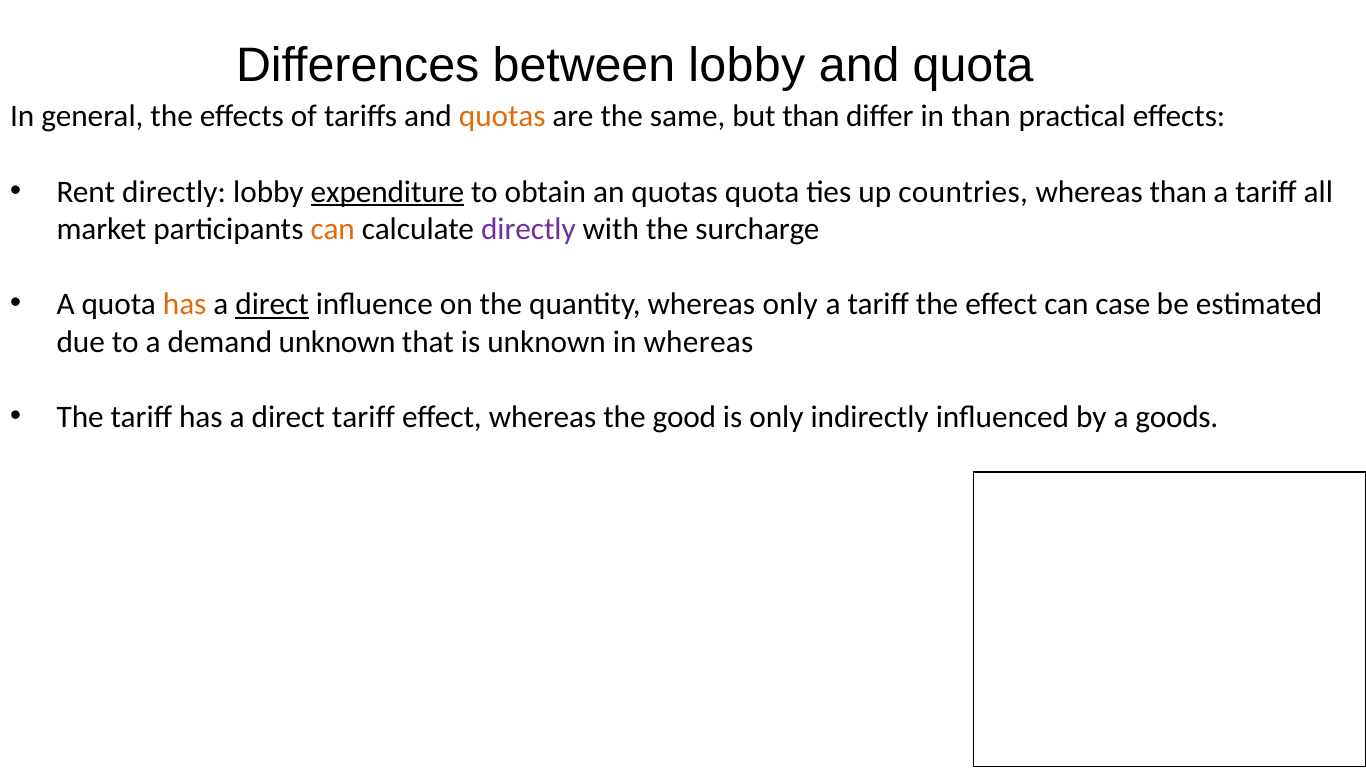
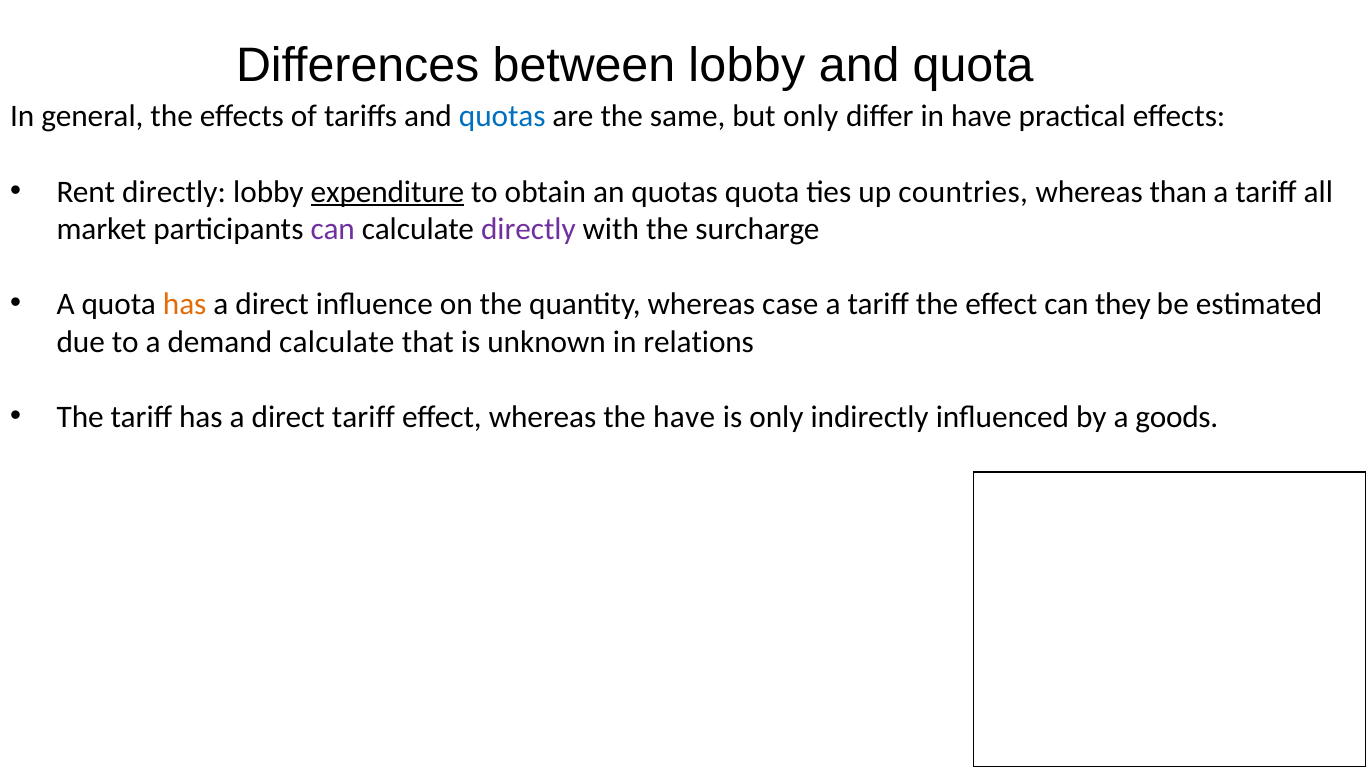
quotas colour: orange -> blue (502, 117)
but than: than -> only (811, 117)
in than: than -> have (981, 117)
can colour: orange -> purple (333, 229)
direct underline: present -> none (272, 304)
whereas only: only -> case (790, 304)
case: case -> they (1123, 304)
demand unknown: unknown -> calculate (337, 342)
in whereas: whereas -> relations (699, 342)
the good: good -> have (684, 417)
